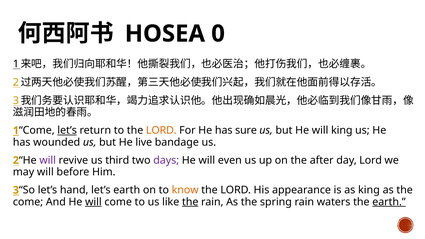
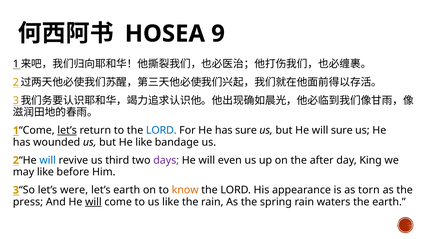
0: 0 -> 9 (218, 34)
LORD colour: orange -> blue (161, 131)
will king: king -> sure (342, 131)
He live: live -> like (144, 142)
will colour: purple -> blue (48, 160)
day Lord: Lord -> King (371, 160)
may will: will -> like (45, 172)
hand: hand -> were (74, 190)
as king: king -> torn (369, 190)
come: come -> press (28, 202)
the underline: present -> none (190, 202)
earth underline: present -> none (389, 202)
